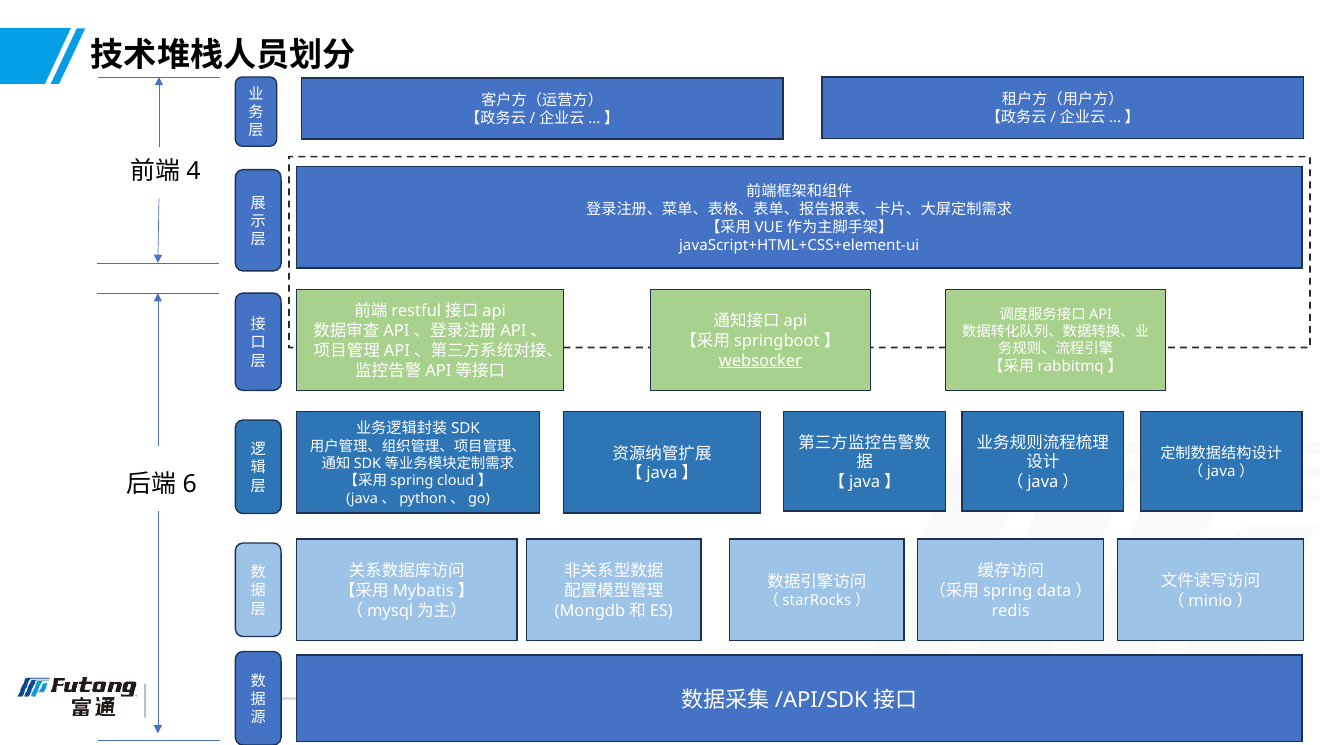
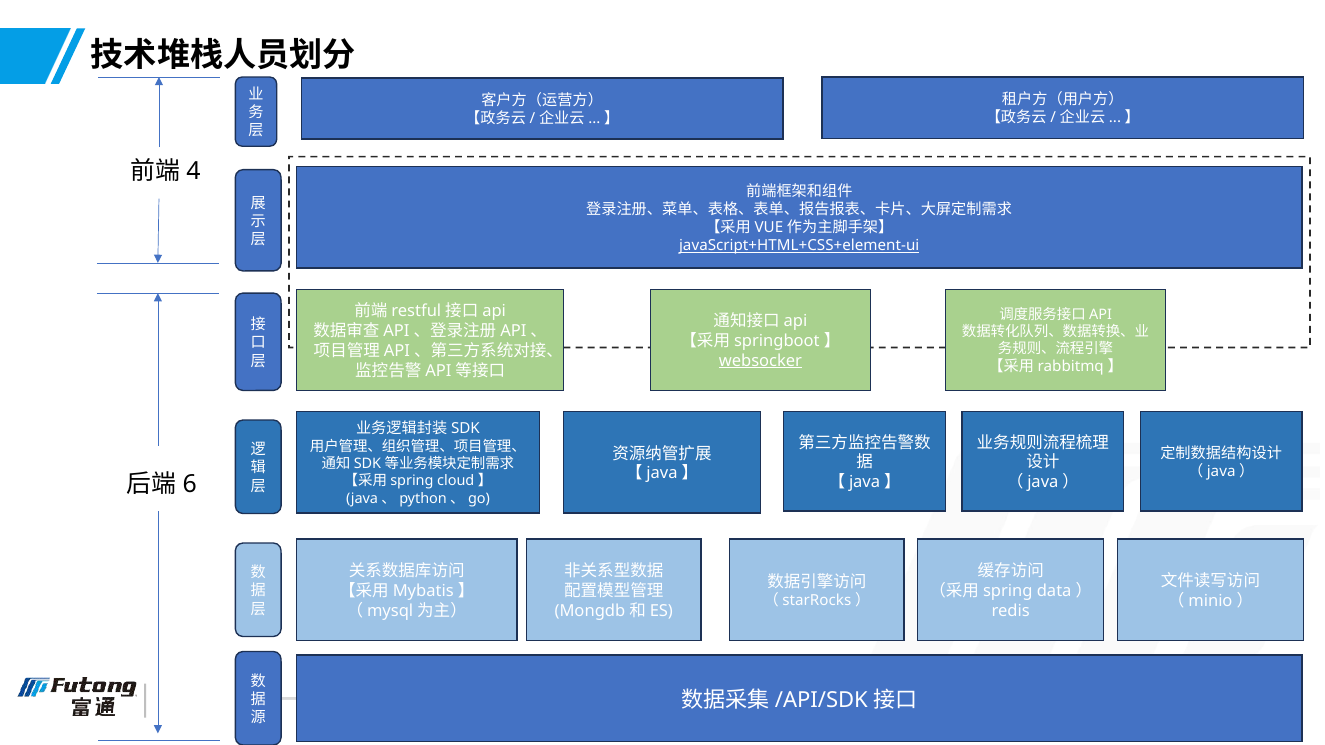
javaScript+HTML+CSS+element-ui underline: none -> present (799, 246)
